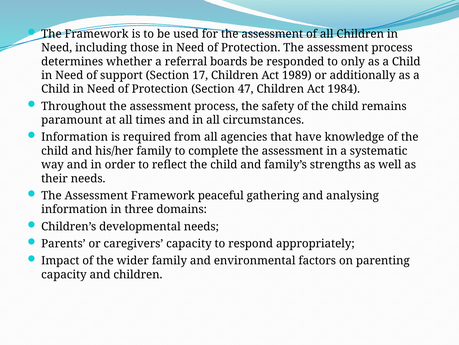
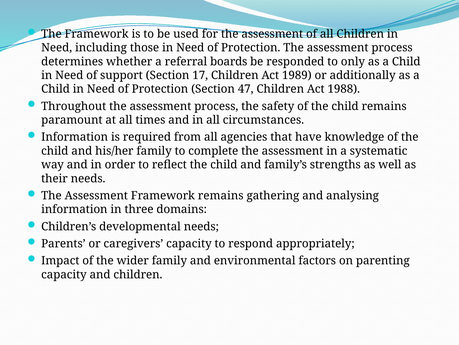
1984: 1984 -> 1988 (344, 89)
Framework peaceful: peaceful -> remains (221, 195)
